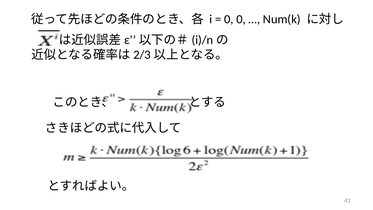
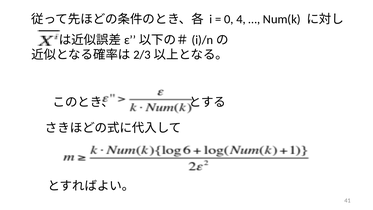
0 0: 0 -> 4 (241, 19)
